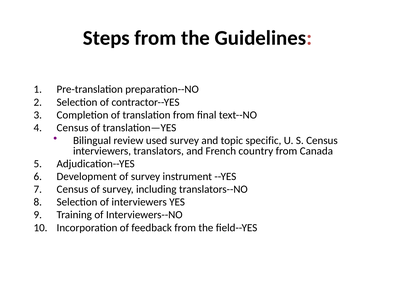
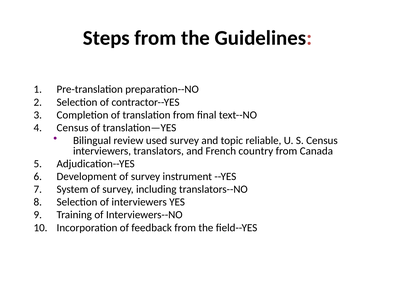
specific: specific -> reliable (263, 140)
Census: Census -> System (72, 189)
